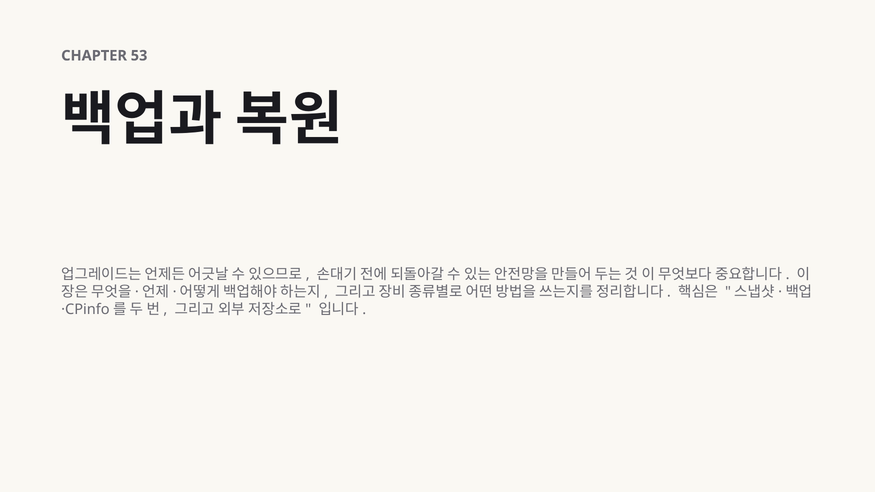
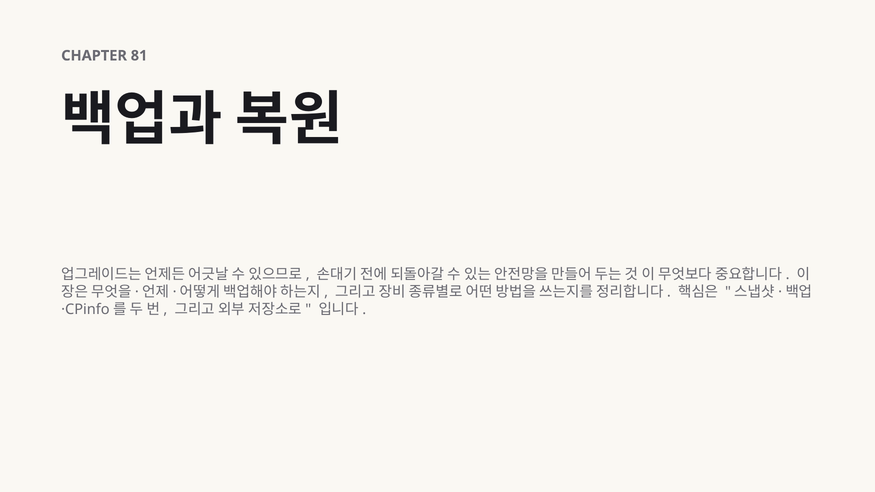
53: 53 -> 81 (139, 56)
